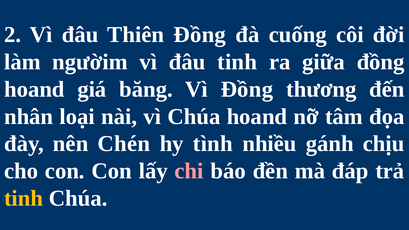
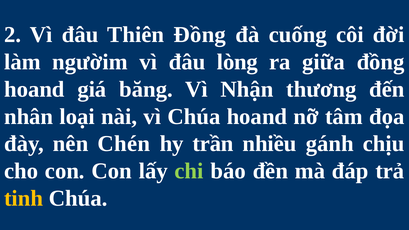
đâu tinh: tinh -> lòng (237, 62)
Vì Đồng: Đồng -> Nhận (247, 89)
tình: tình -> trần (213, 144)
chi colour: pink -> light green (189, 171)
